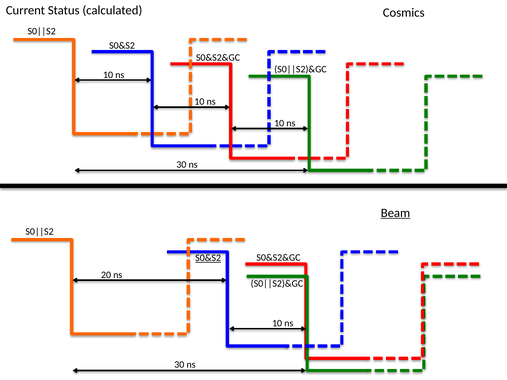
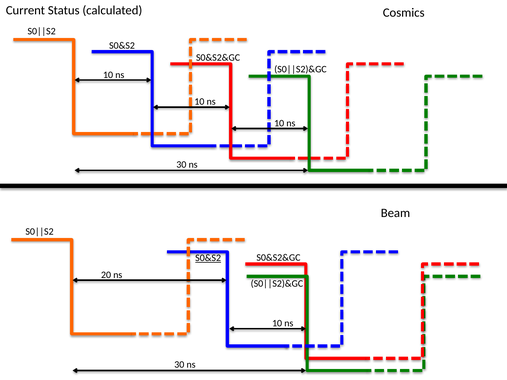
Beam underline: present -> none (396, 213)
